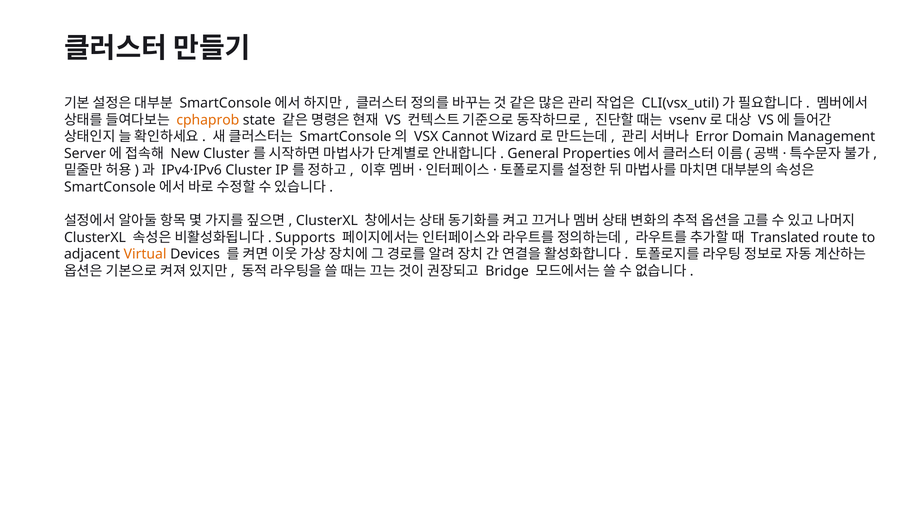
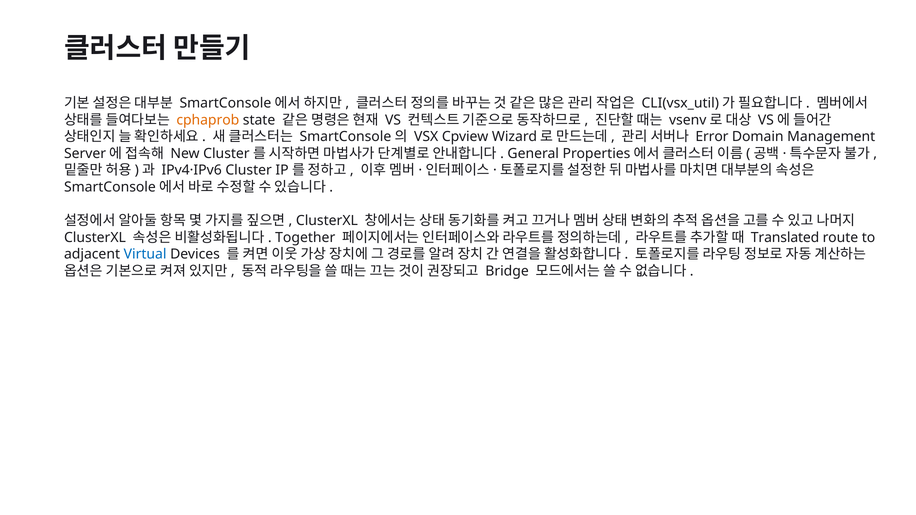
Cannot: Cannot -> Cpview (465, 137)
Supports: Supports -> Together (305, 238)
Virtual colour: orange -> blue (145, 254)
